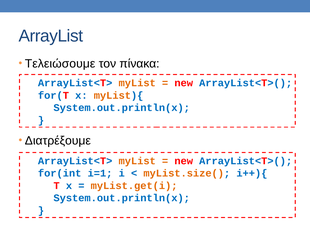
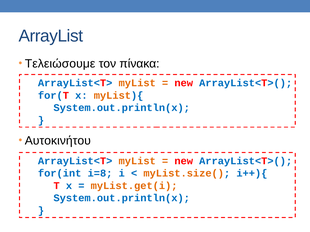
Διατρέξουμε: Διατρέξουμε -> Αυτοκινήτου (58, 141)
i=1: i=1 -> i=8 (100, 174)
